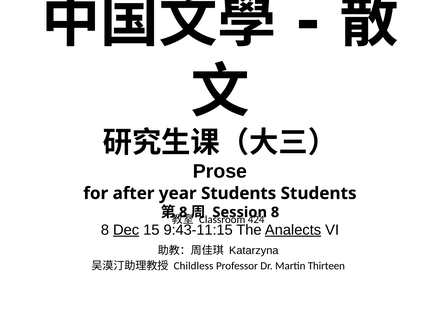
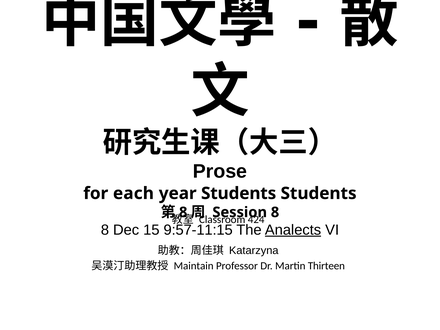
after: after -> each (133, 193)
Dec underline: present -> none (126, 230)
9:43-11:15: 9:43-11:15 -> 9:57-11:15 (198, 230)
Childless: Childless -> Maintain (194, 266)
